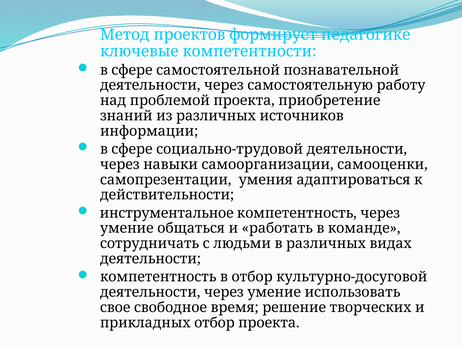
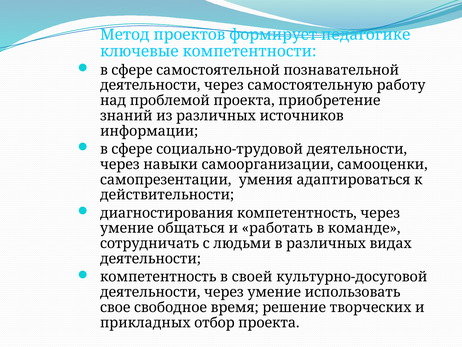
инструментальное: инструментальное -> диагностирования (167, 213)
в отбор: отбор -> своей (252, 277)
